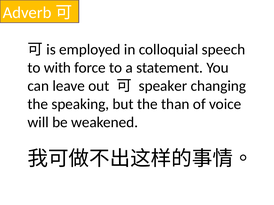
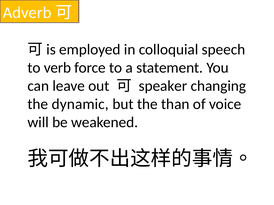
with: with -> verb (57, 68)
speaking: speaking -> dynamic (80, 104)
